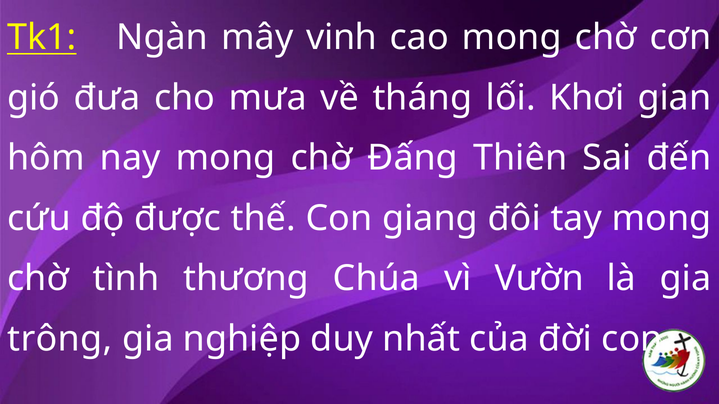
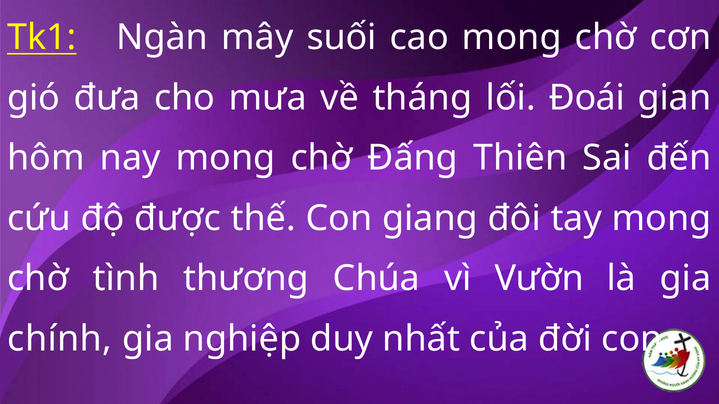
vinh: vinh -> suối (342, 37)
Khơi: Khơi -> Đoái (587, 98)
trông: trông -> chính (60, 339)
